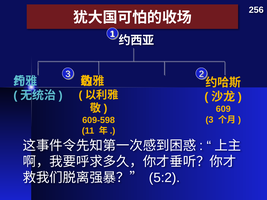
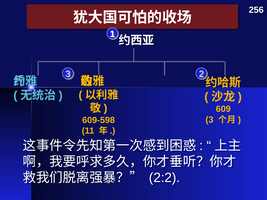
5:2: 5:2 -> 2:2 (165, 178)
